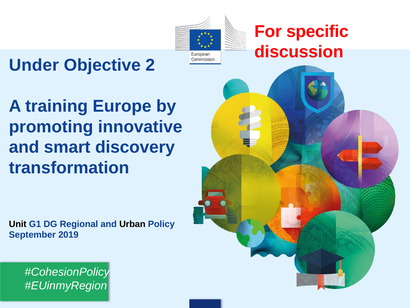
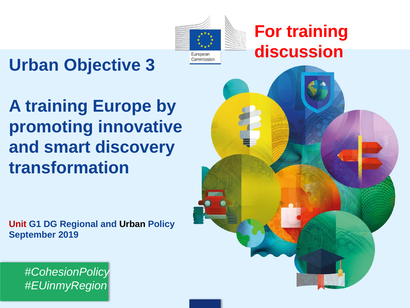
For specific: specific -> training (317, 31)
Under: Under -> Urban (34, 65)
2: 2 -> 3 (150, 65)
Unit colour: black -> red (18, 224)
